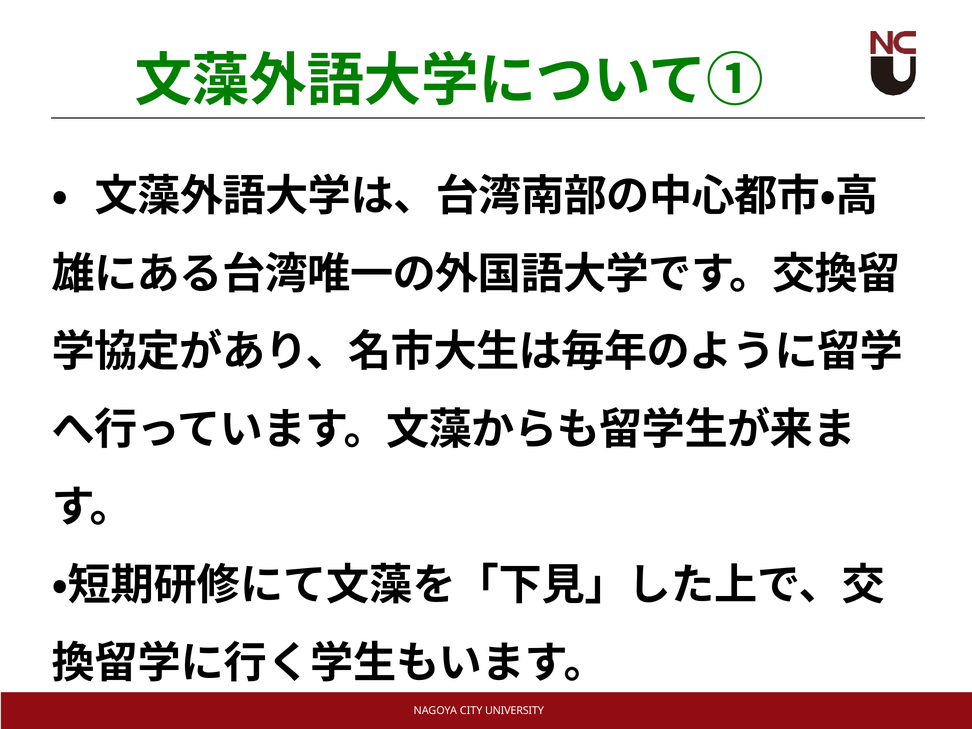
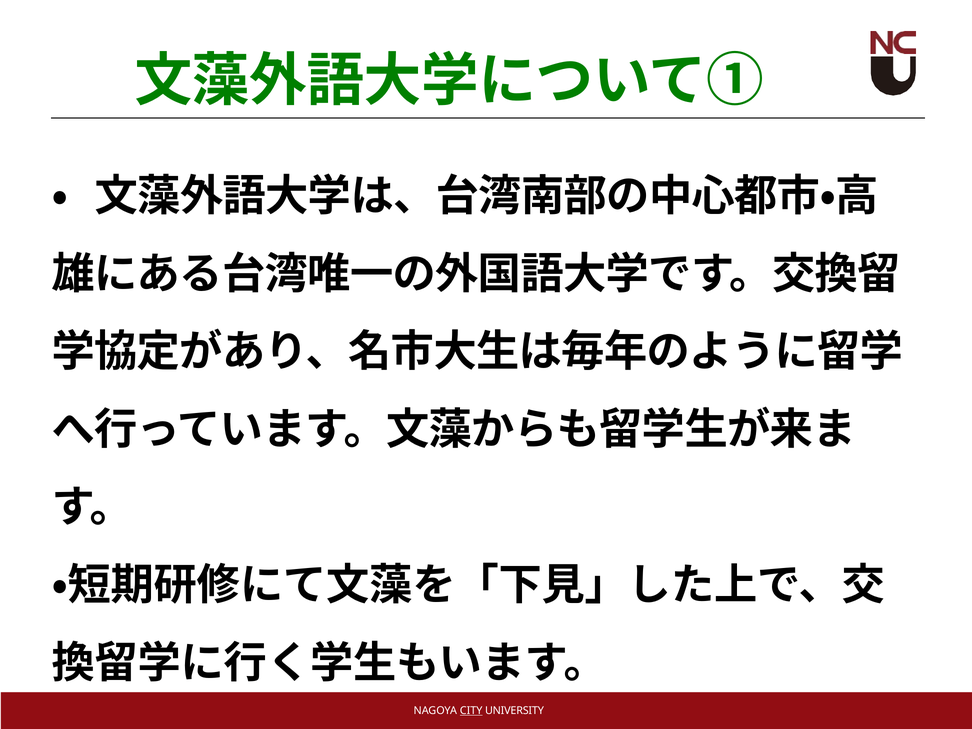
CITY underline: none -> present (471, 711)
